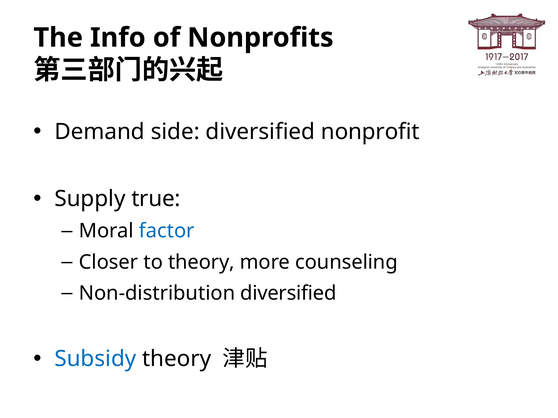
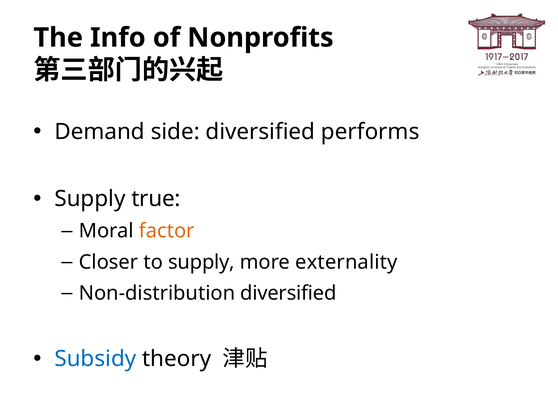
nonprofit: nonprofit -> performs (370, 132)
factor colour: blue -> orange (167, 231)
to theory: theory -> supply (201, 262)
counseling: counseling -> externality (346, 262)
